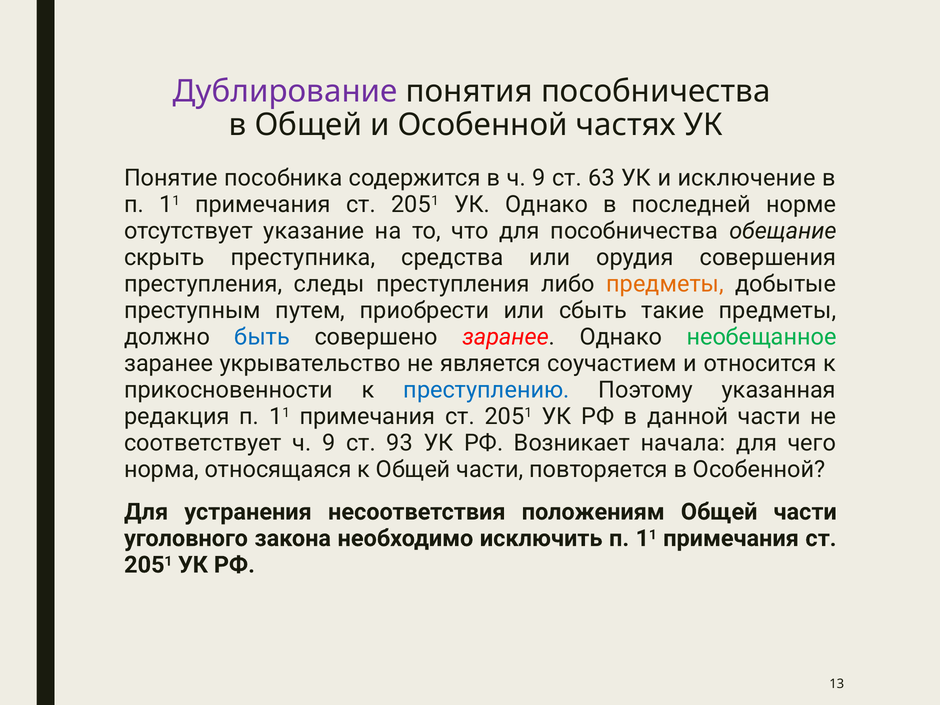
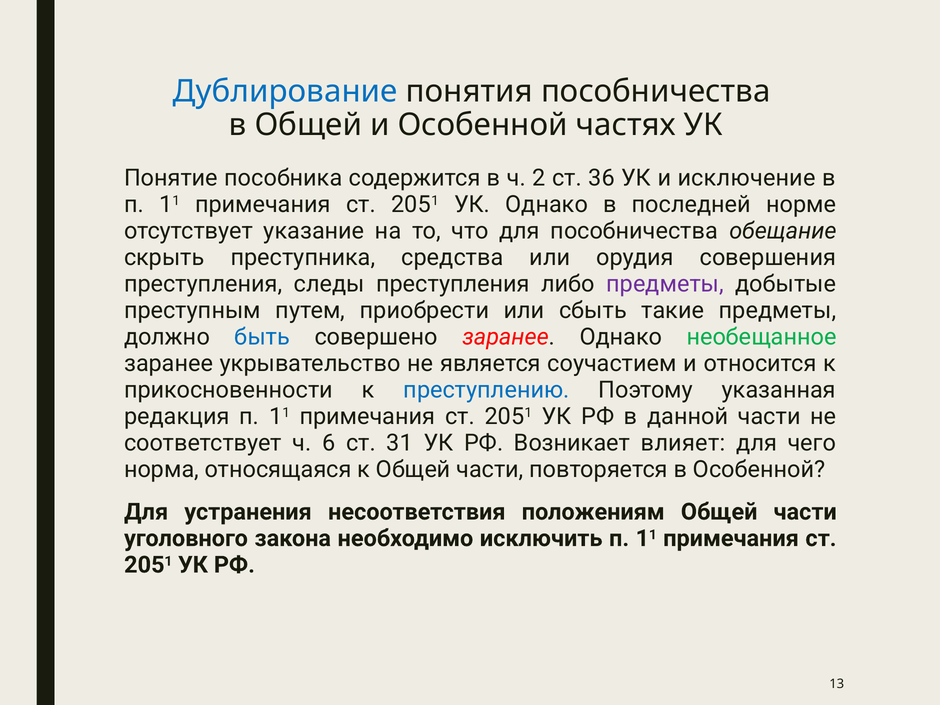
Дублирование colour: purple -> blue (285, 92)
в ч 9: 9 -> 2 (539, 178)
63: 63 -> 36 (602, 178)
предметы colour: orange -> purple (665, 284)
соответствует ч 9: 9 -> 6 (329, 443)
93: 93 -> 31 (400, 443)
начала: начала -> влияет (683, 443)
